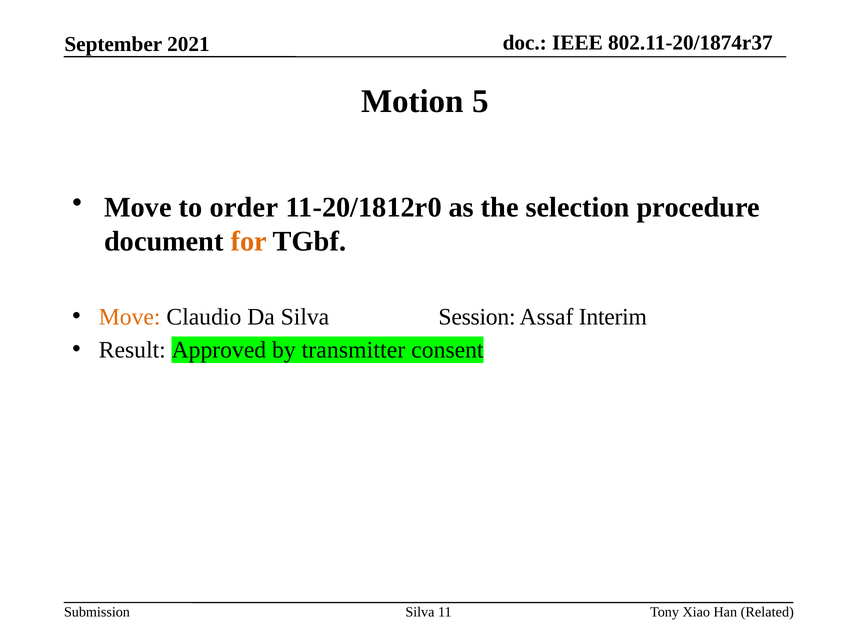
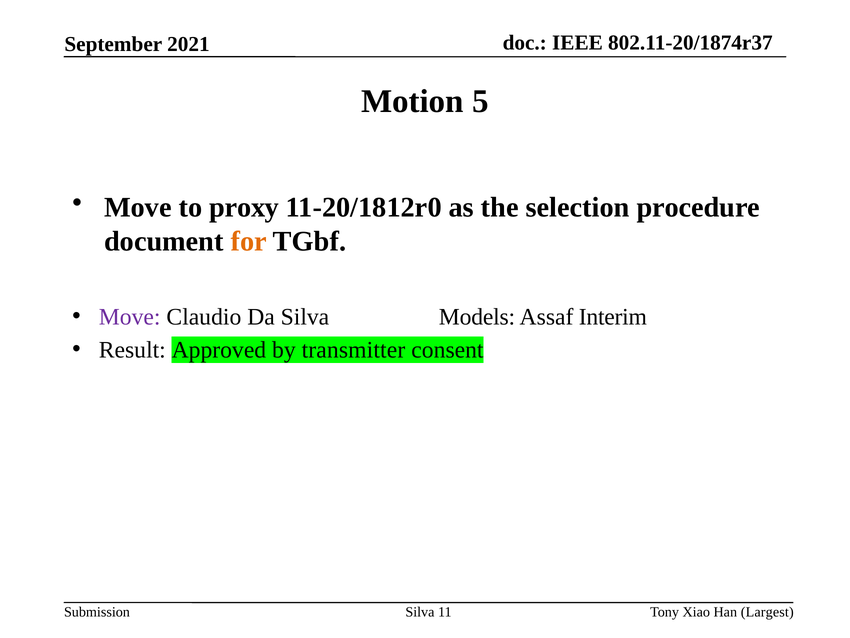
order: order -> proxy (244, 207)
Move colour: orange -> purple (130, 317)
Session: Session -> Models (477, 317)
Related: Related -> Largest (767, 611)
